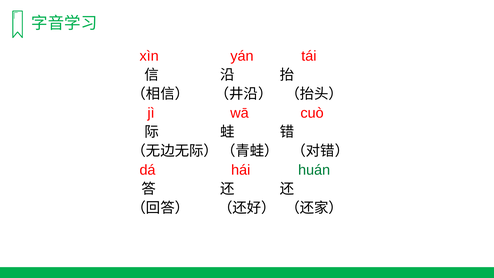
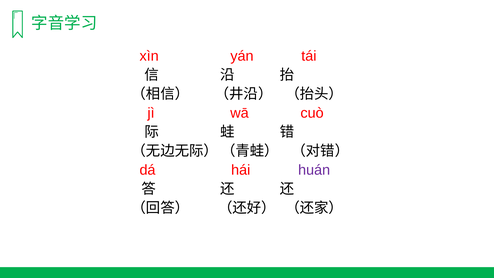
huán colour: green -> purple (314, 170)
